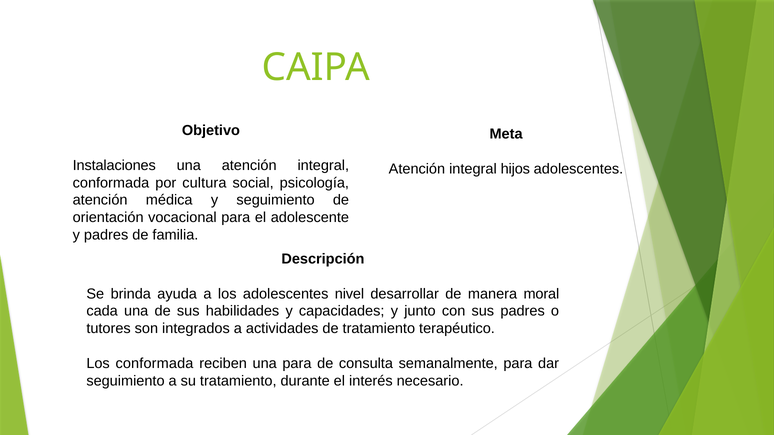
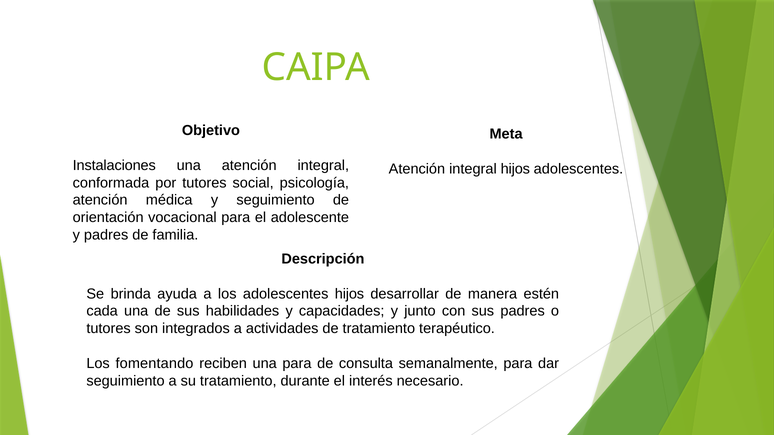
por cultura: cultura -> tutores (204, 183)
adolescentes nivel: nivel -> hijos (349, 294)
moral: moral -> estén (541, 294)
Los conformada: conformada -> fomentando (154, 364)
